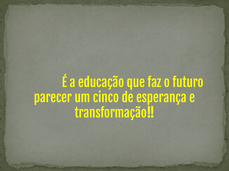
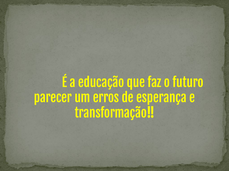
cinco: cinco -> erros (106, 99)
